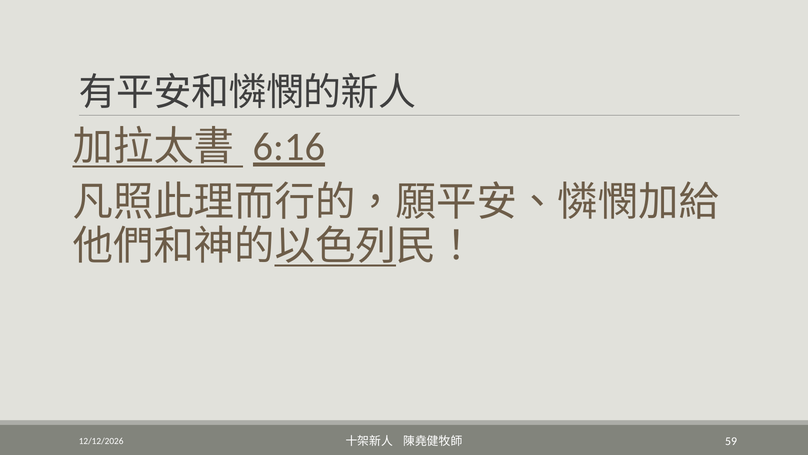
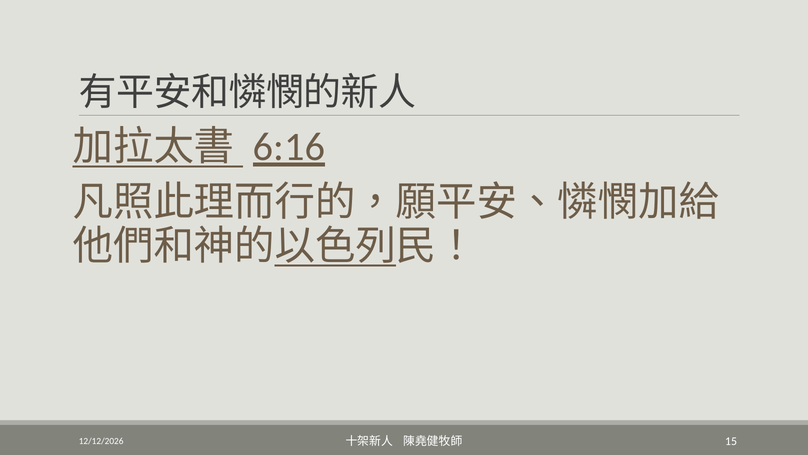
59: 59 -> 15 (731, 441)
